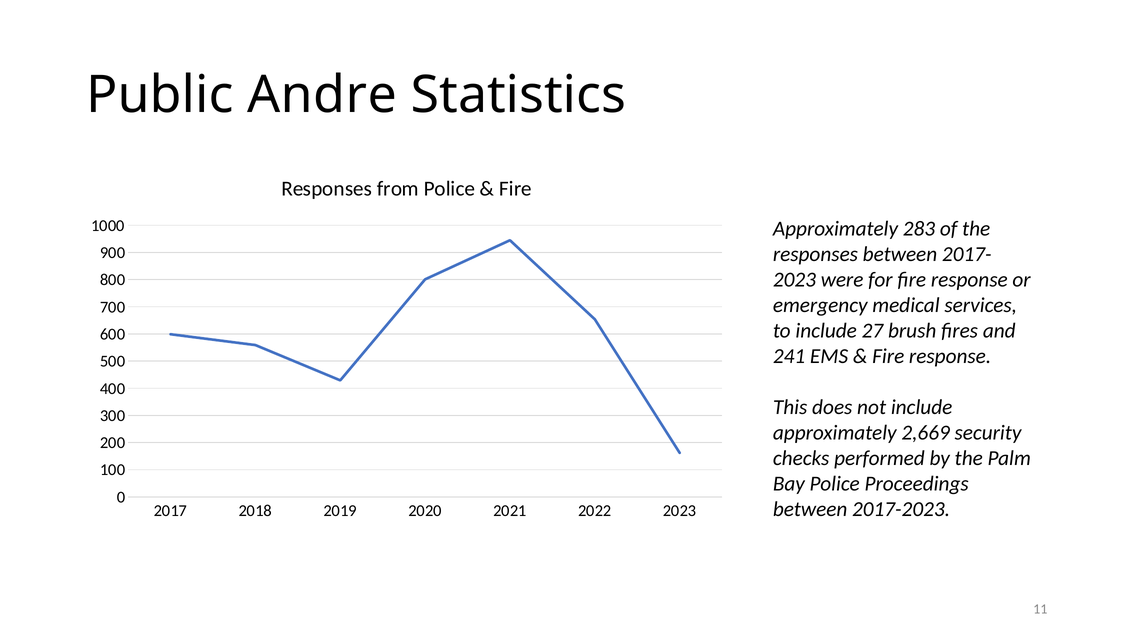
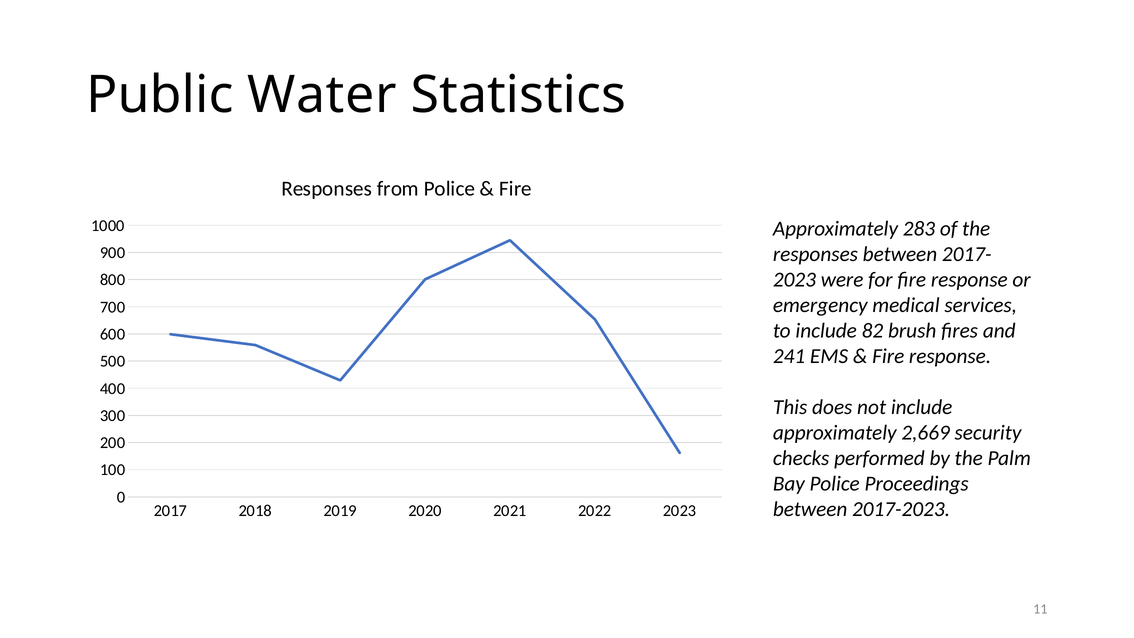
Andre: Andre -> Water (322, 95)
27: 27 -> 82 (872, 331)
